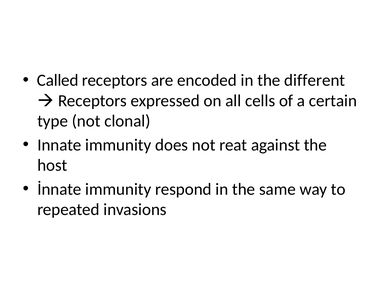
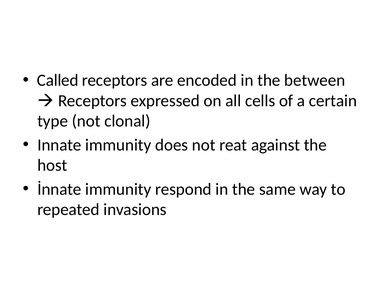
different: different -> between (315, 80)
